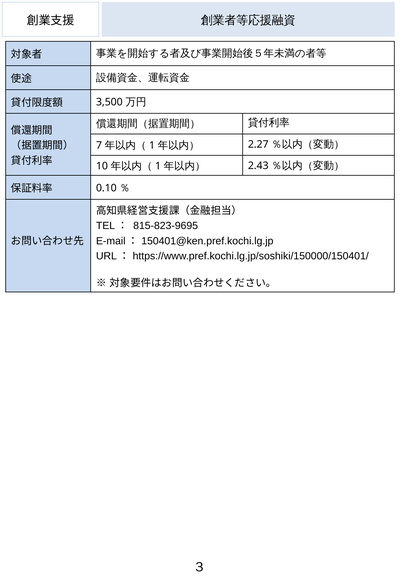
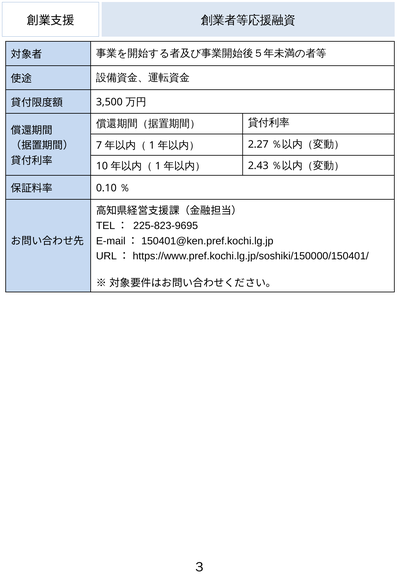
815-823-9695: 815-823-9695 -> 225-823-9695 (166, 226)
